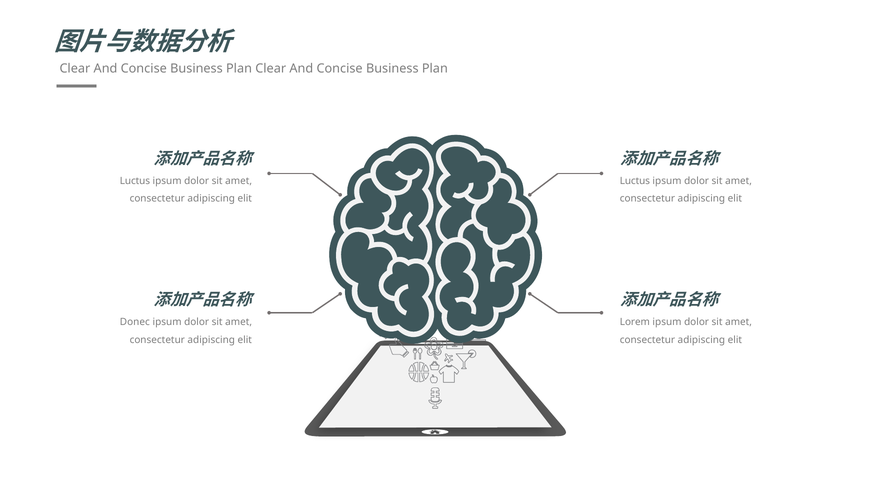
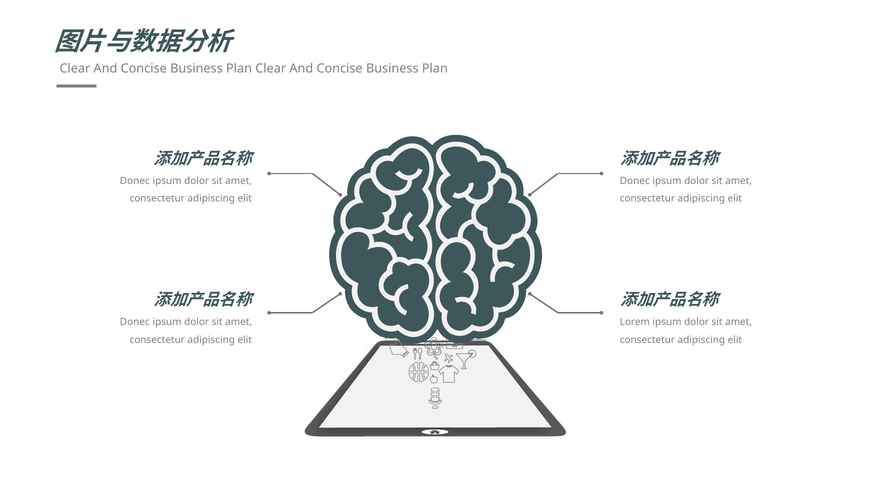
Luctus: Luctus -> Donec (135, 181)
Luctus: Luctus -> Donec (635, 181)
